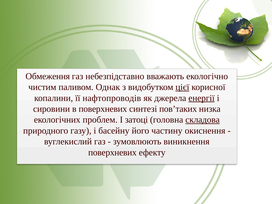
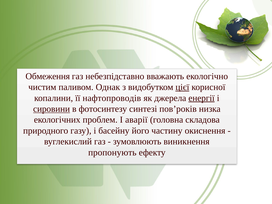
сировини underline: none -> present (52, 109)
в поверхневих: поверхневих -> фотосинтезу (103, 109)
пов’таких: пов’таких -> пов’років (178, 109)
затоці: затоці -> аварії (136, 120)
складова underline: present -> none (203, 120)
поверхневих: поверхневих -> пропонують (112, 152)
